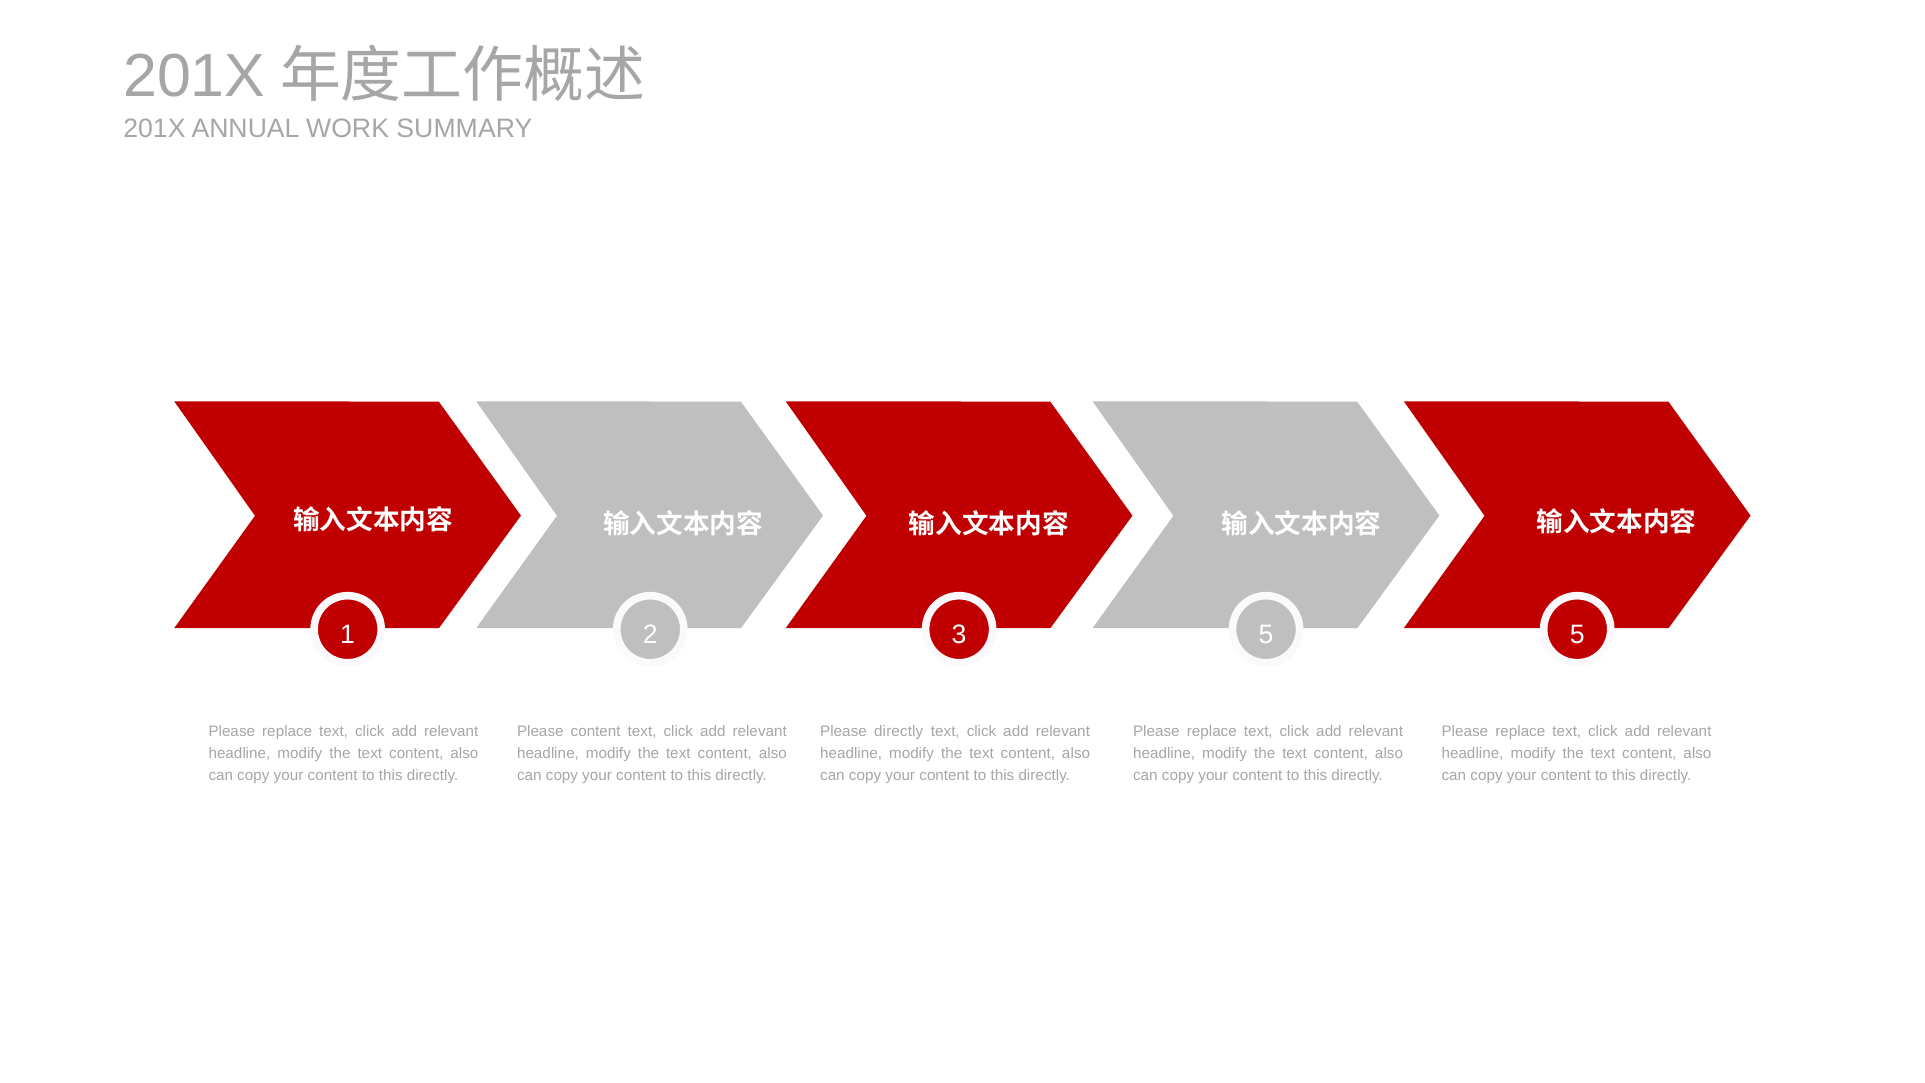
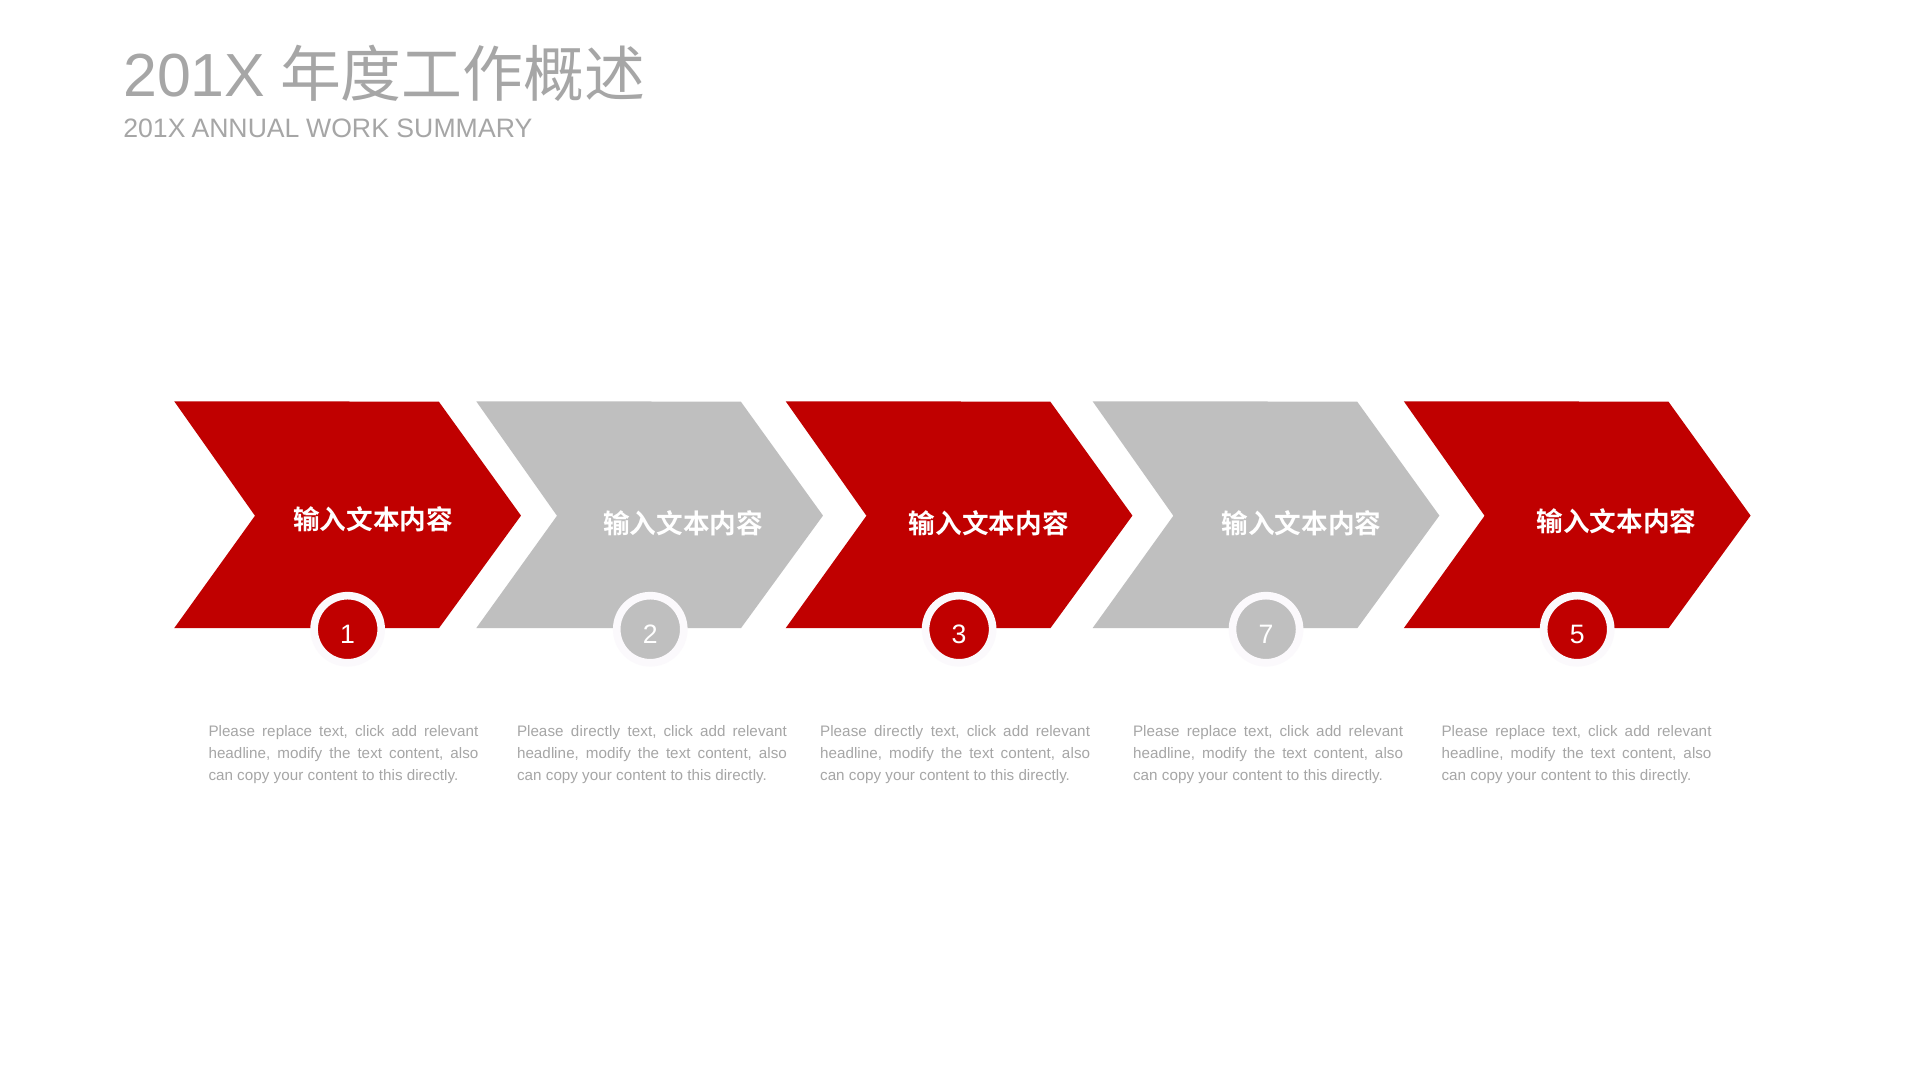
3 5: 5 -> 7 (1266, 634)
content: content -> directly (596, 731)
